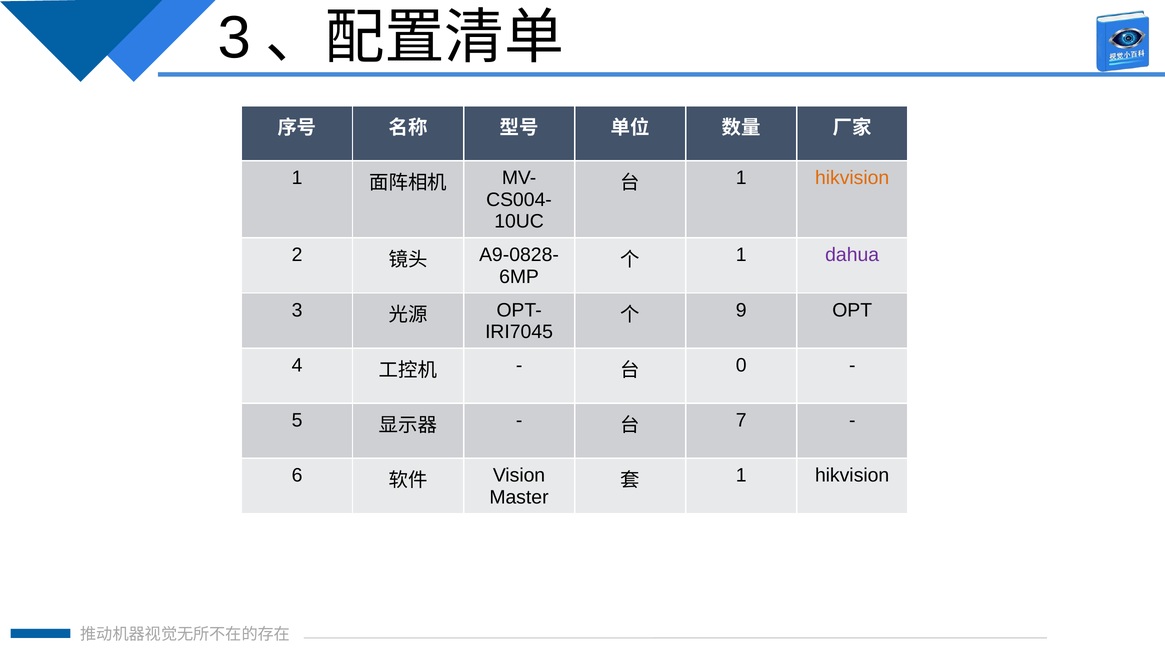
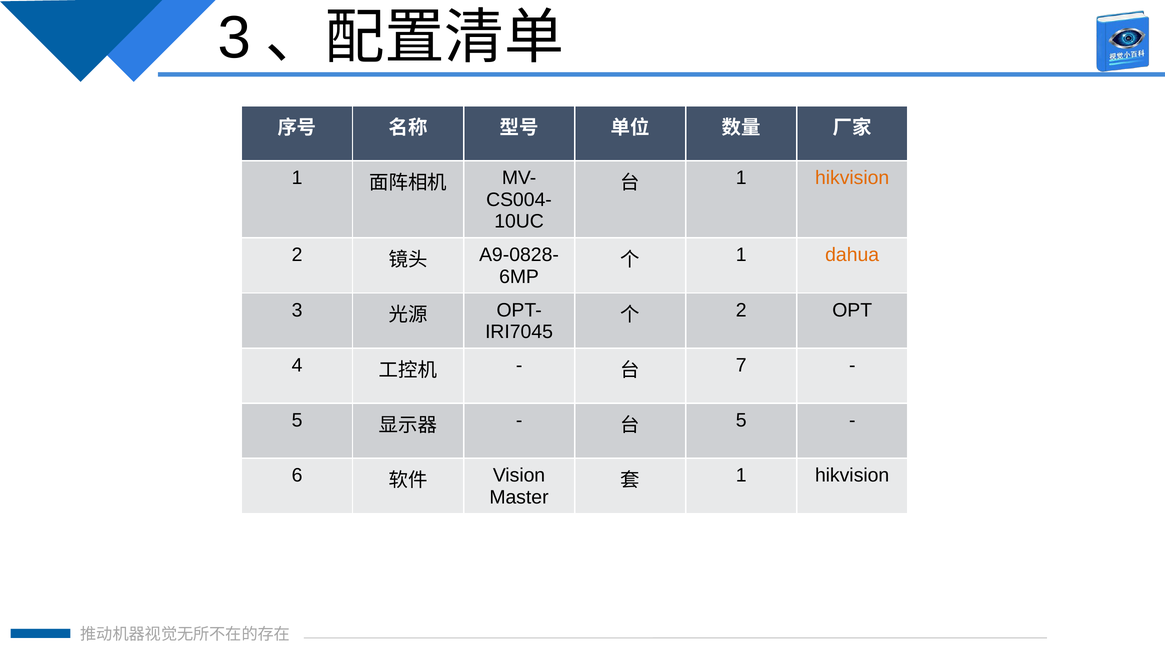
dahua colour: purple -> orange (852, 255)
9: 9 -> 2 (741, 310)
0: 0 -> 7 (741, 365)
7: 7 -> 5 (741, 420)
